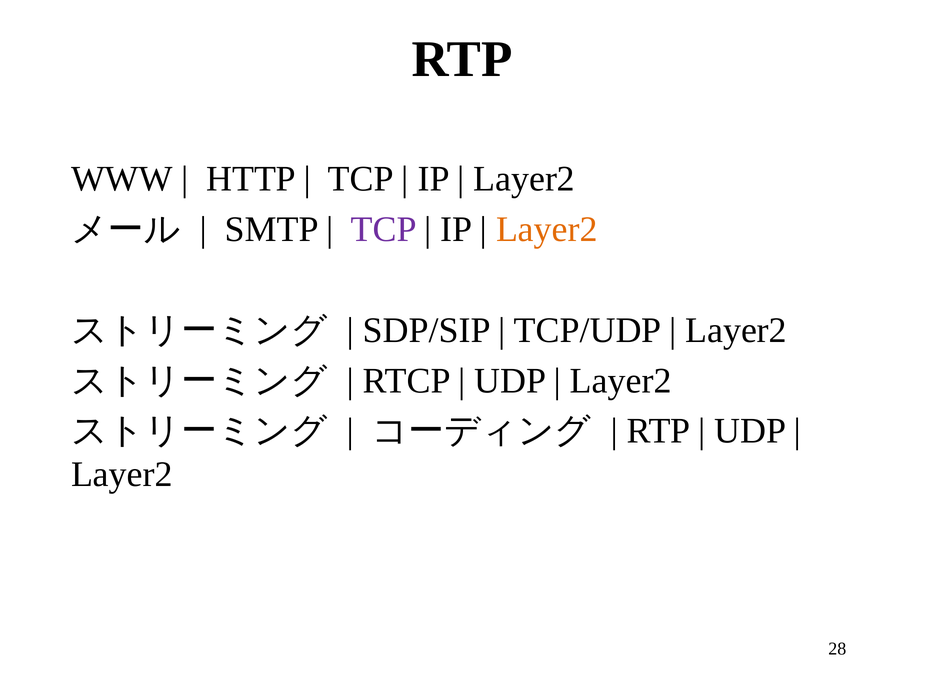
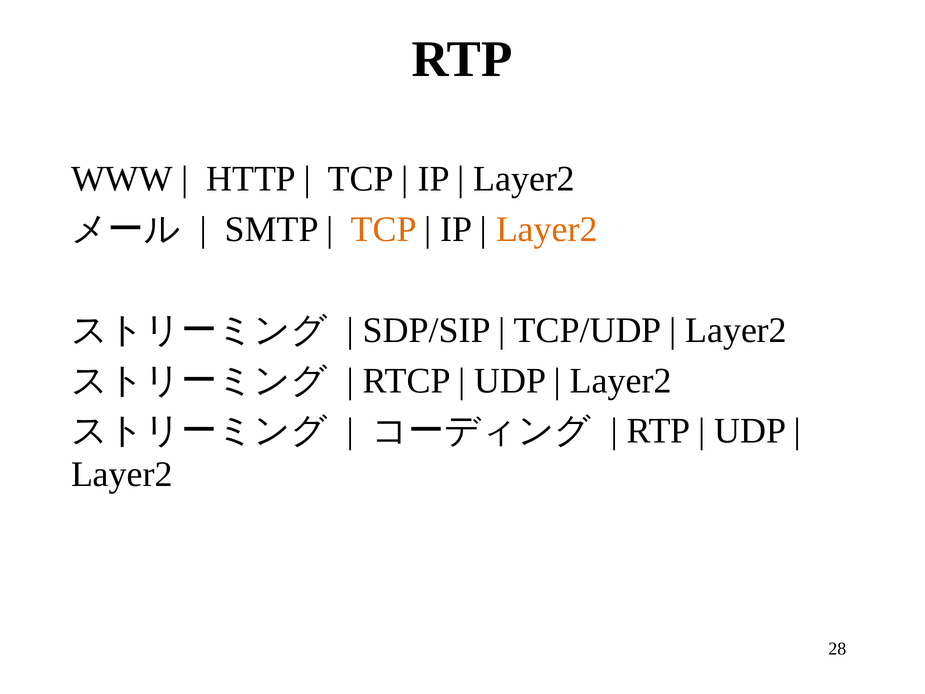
TCP colour: purple -> orange (384, 229)
